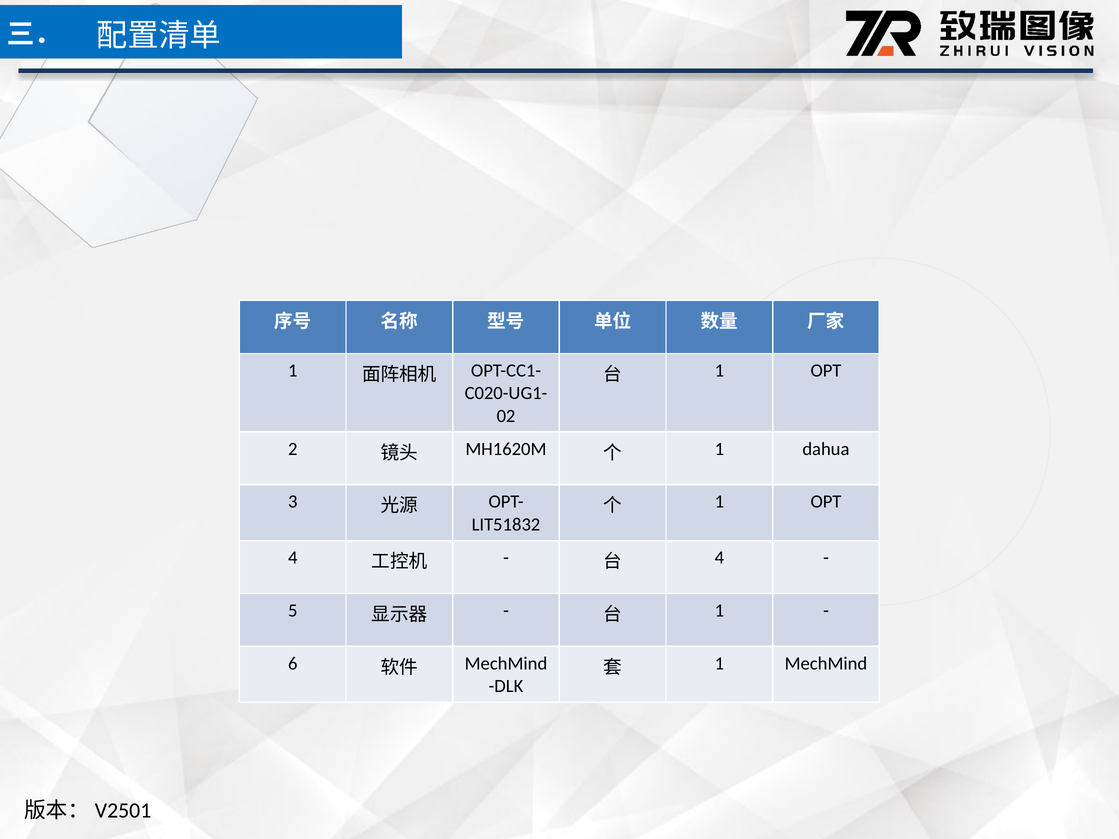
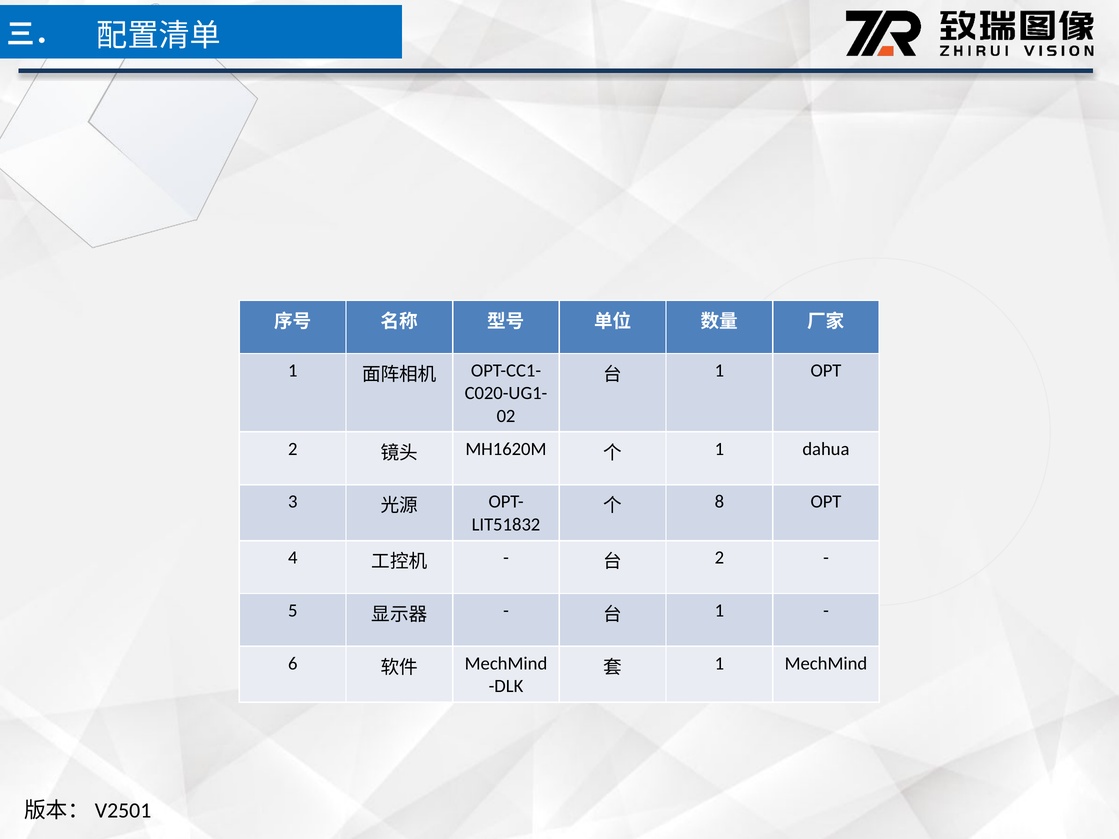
1: 1 -> 8 (719, 502)
4: 4 -> 2 (719, 558)
